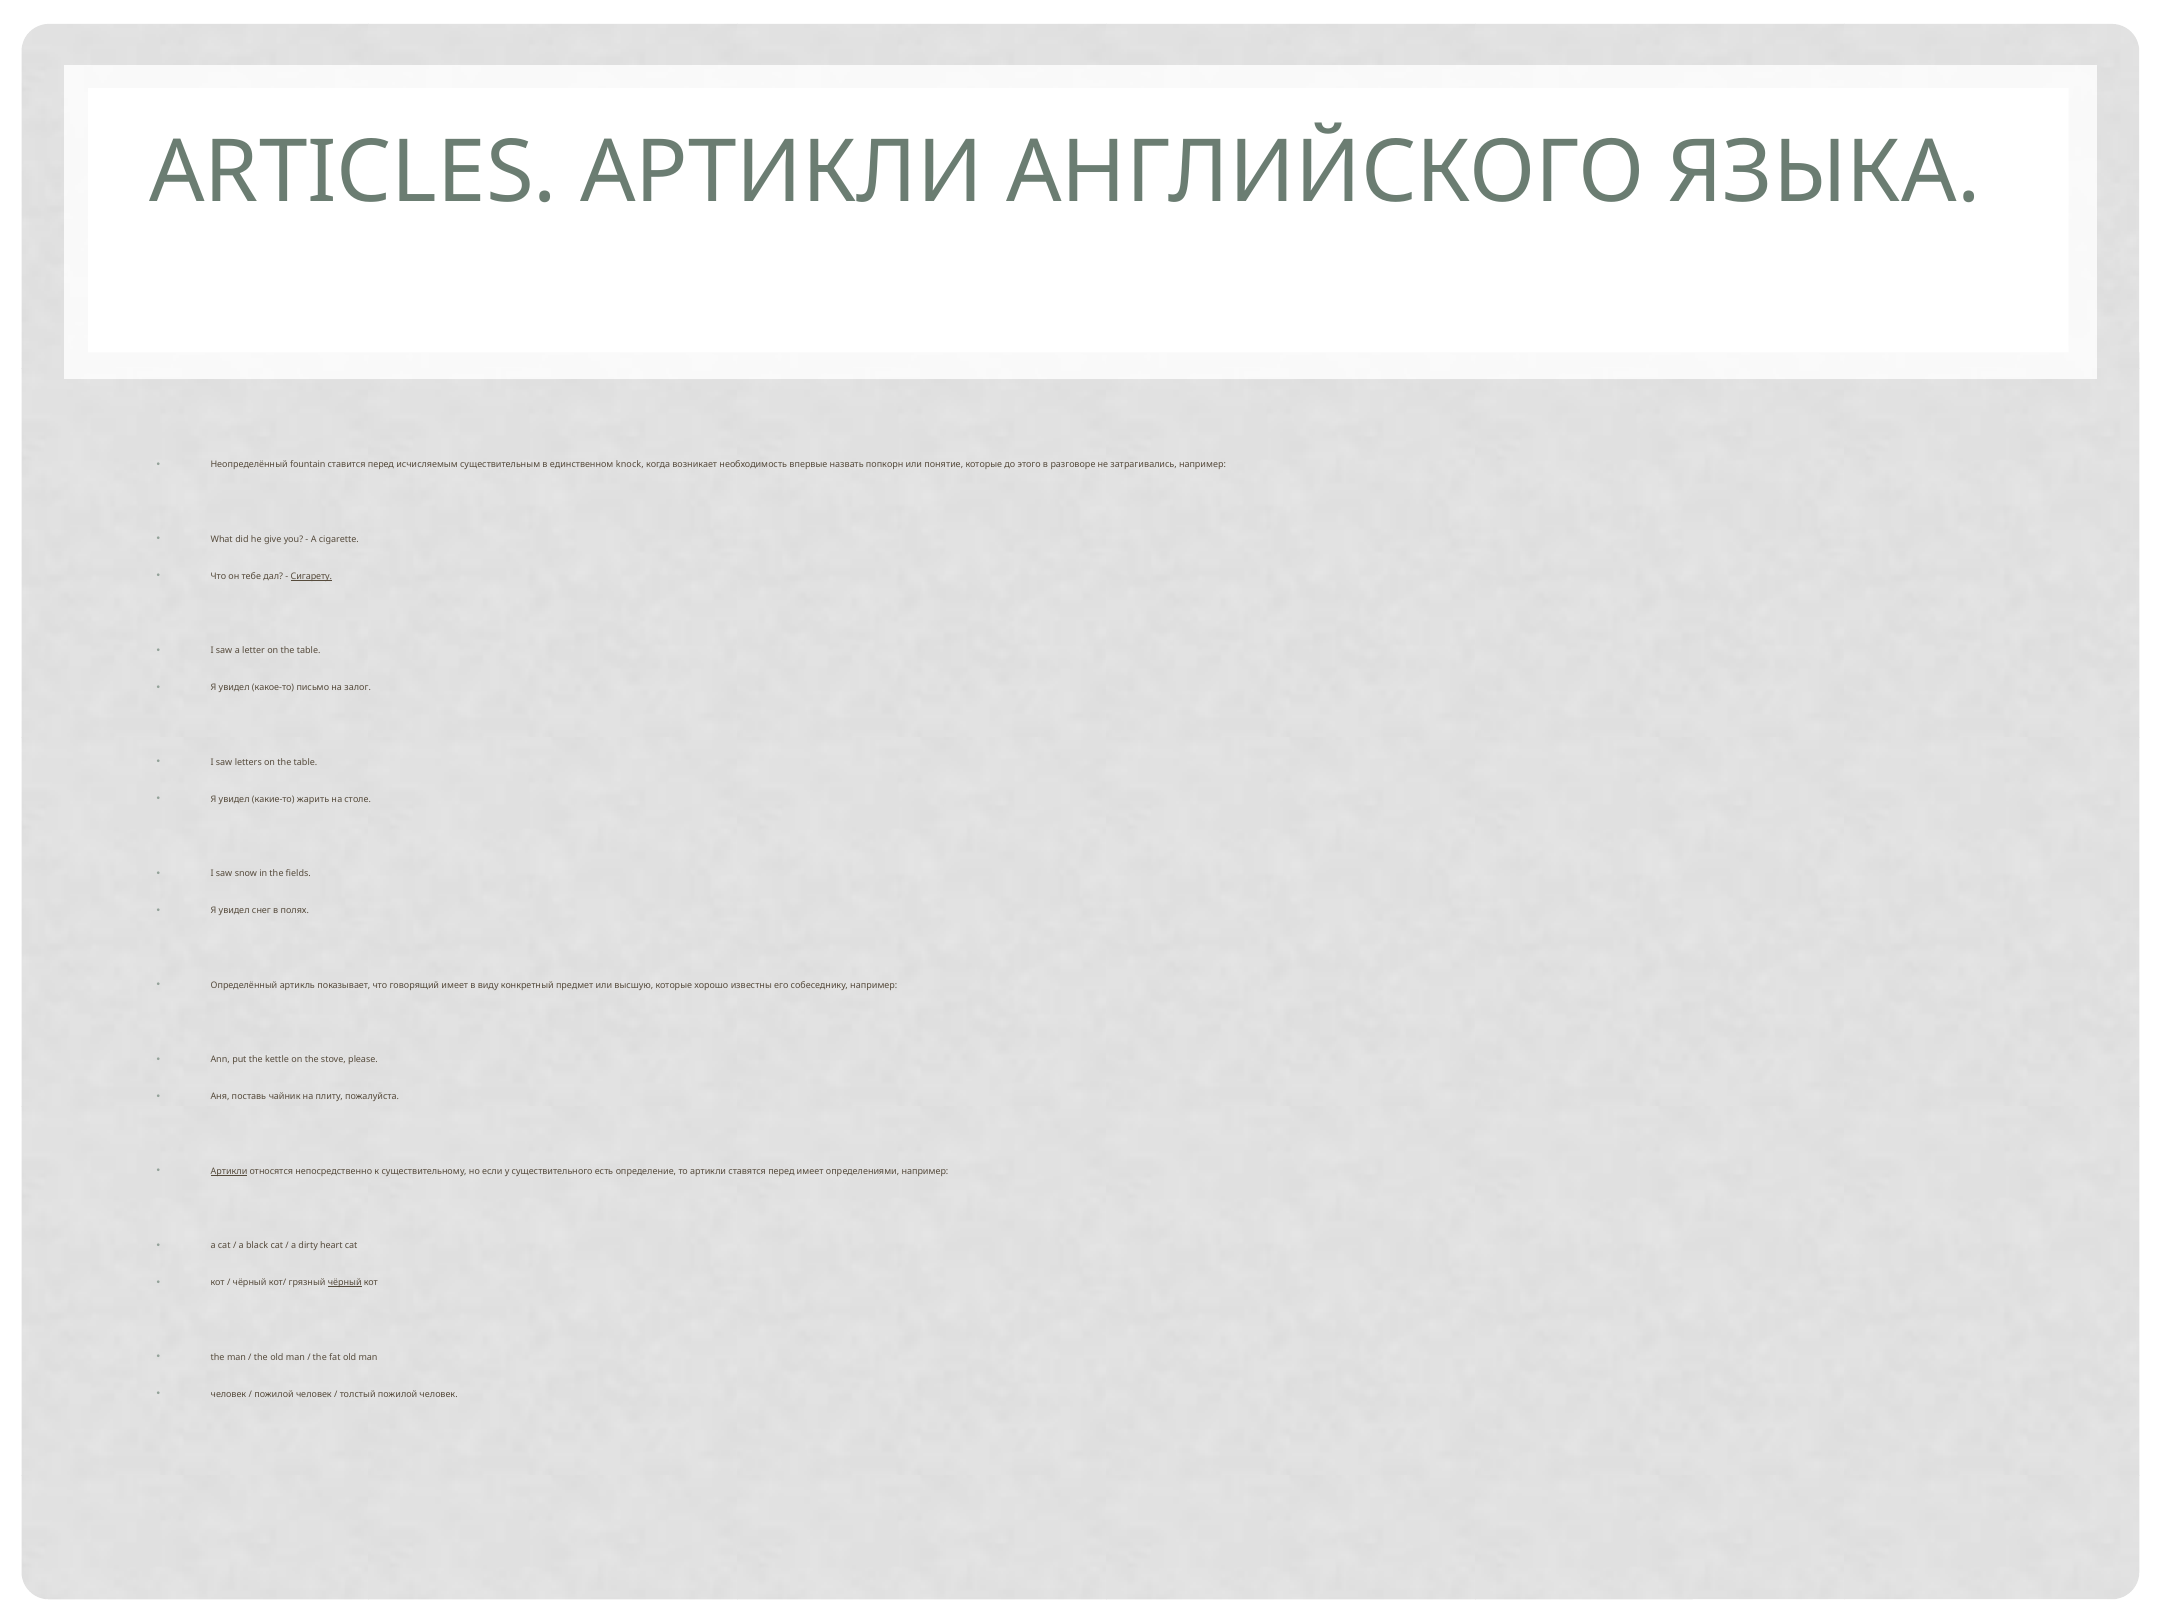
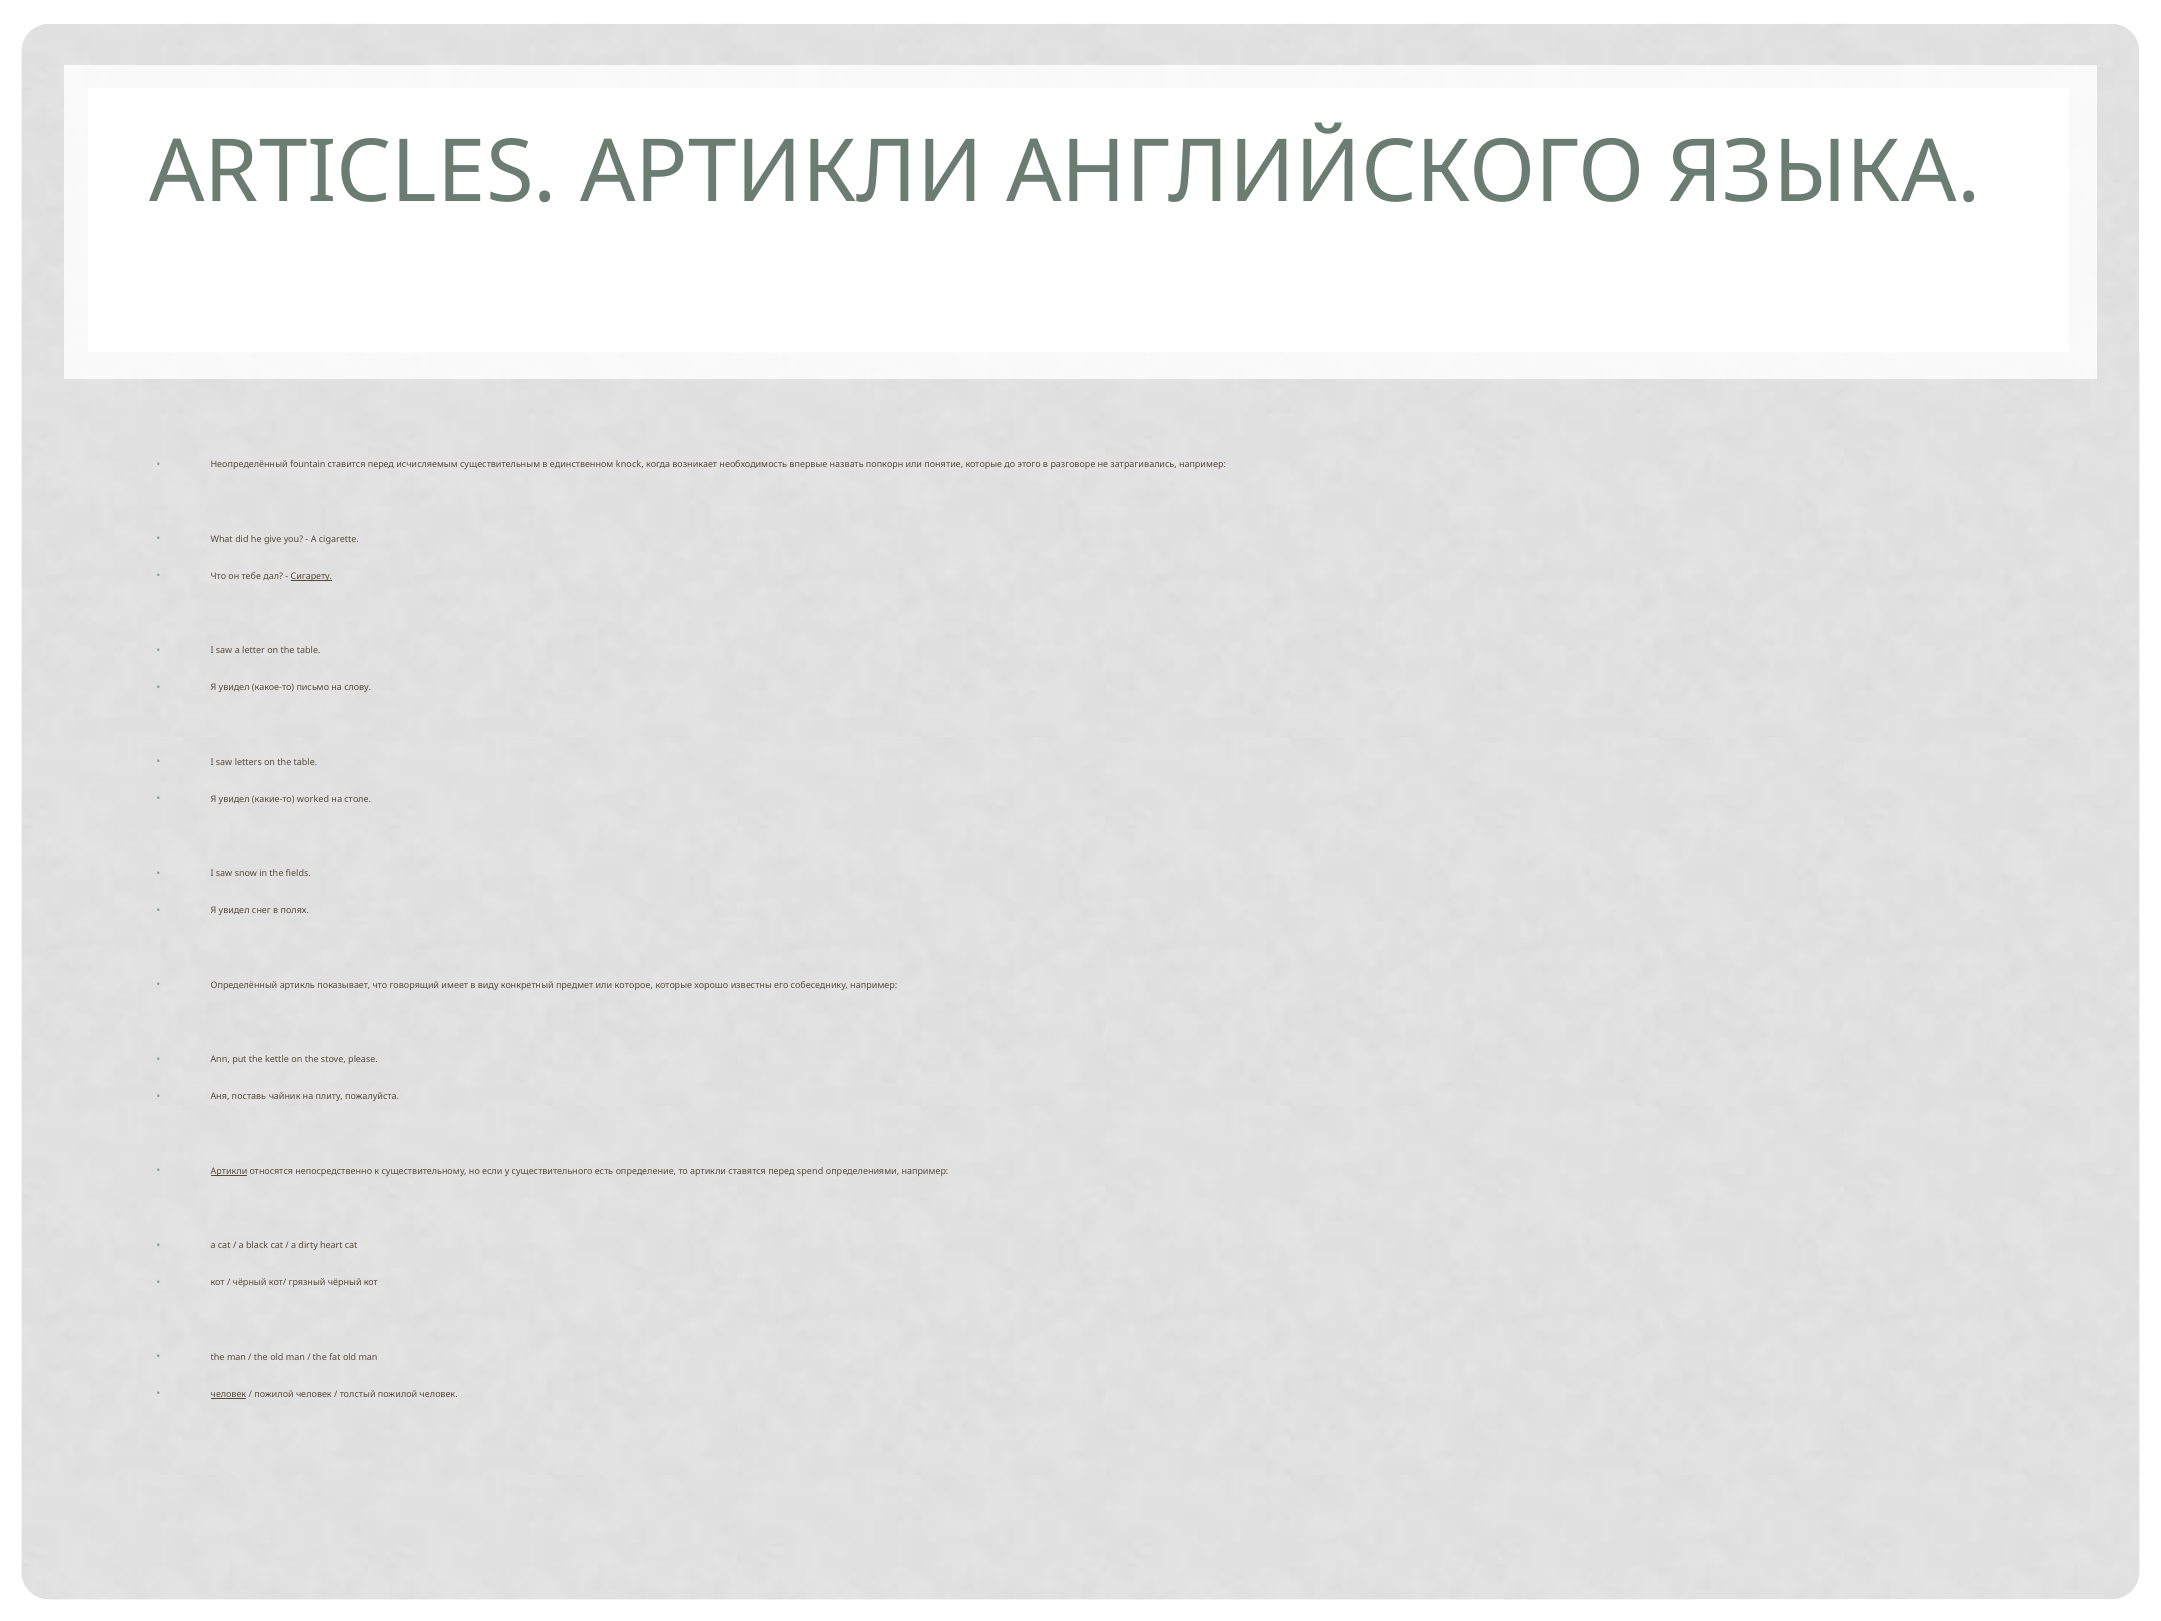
залог: залог -> слову (358, 688)
жарить: жарить -> worked (313, 799)
высшую: высшую -> которое (634, 985)
перед имеет: имеет -> spend (810, 1171)
чёрный underline: present -> none (345, 1283)
человек underline: none -> present (228, 1394)
